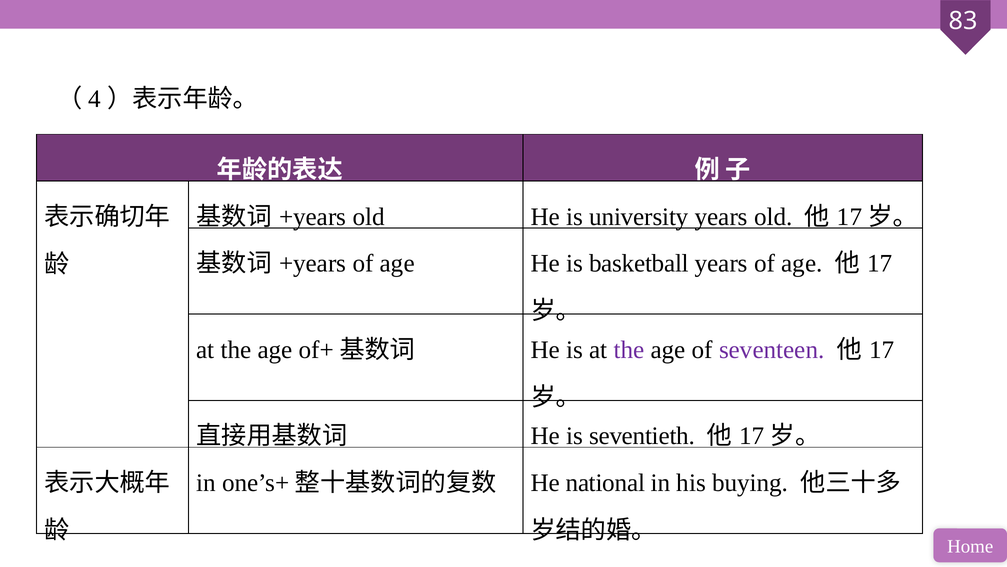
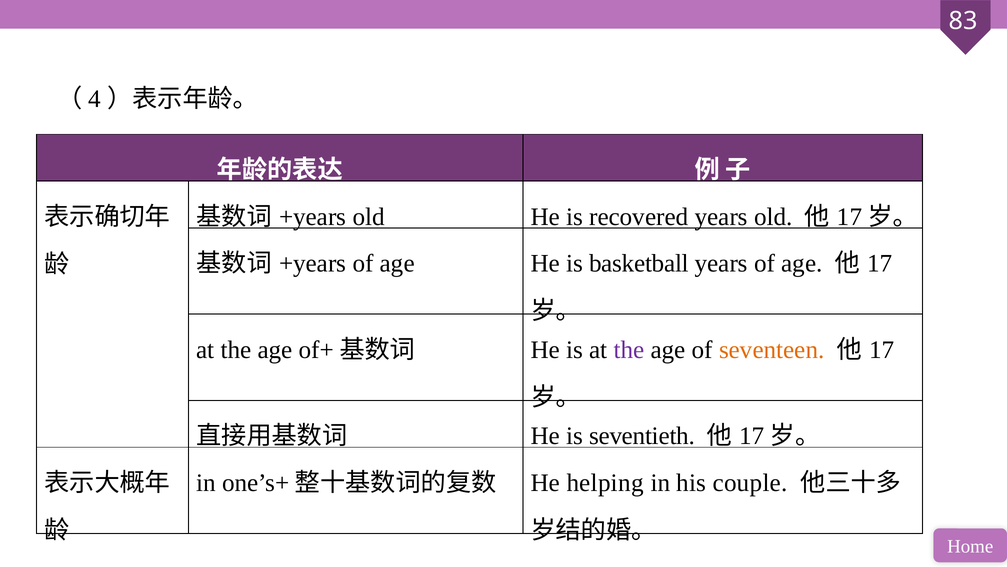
university: university -> recovered (639, 217)
seventeen colour: purple -> orange (772, 349)
national: national -> helping (605, 482)
buying: buying -> couple (750, 482)
